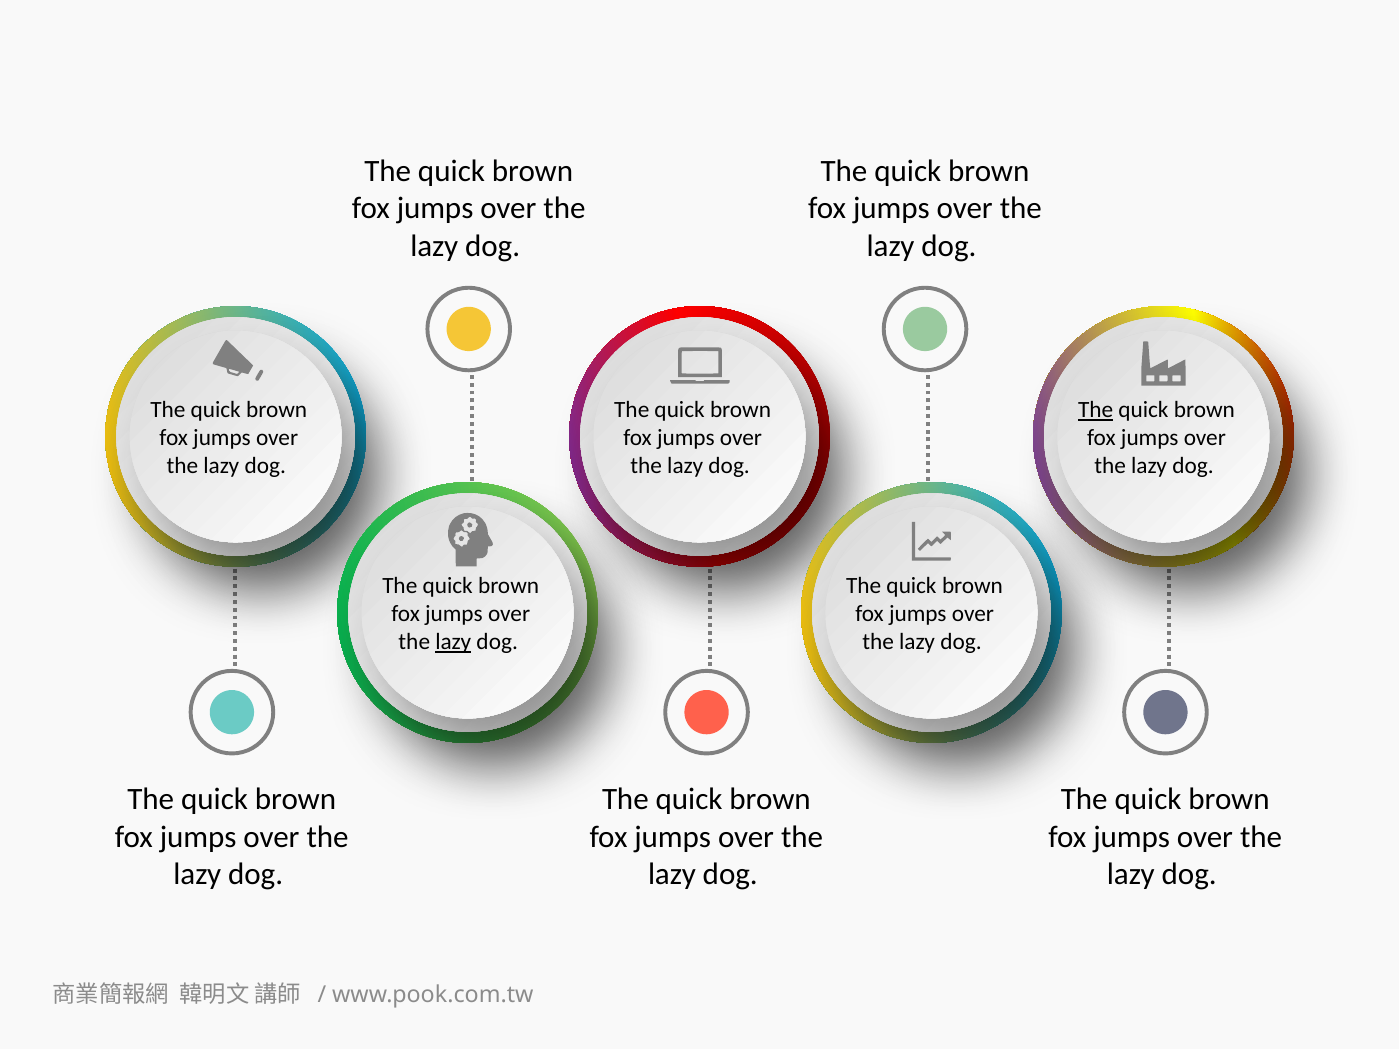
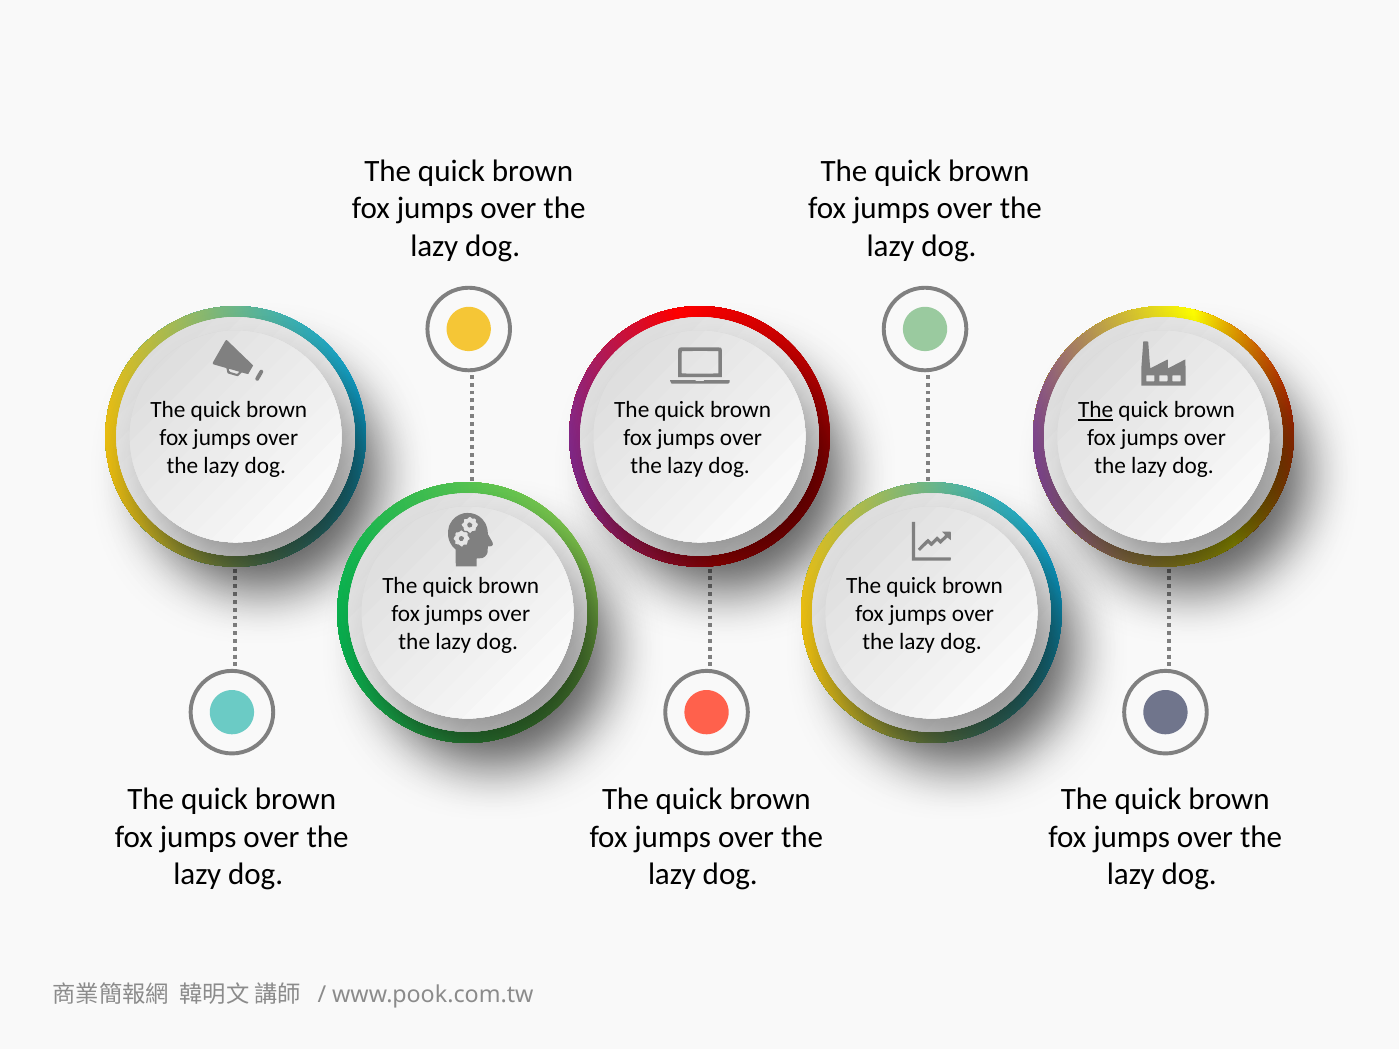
lazy underline: present -> none (453, 642)
